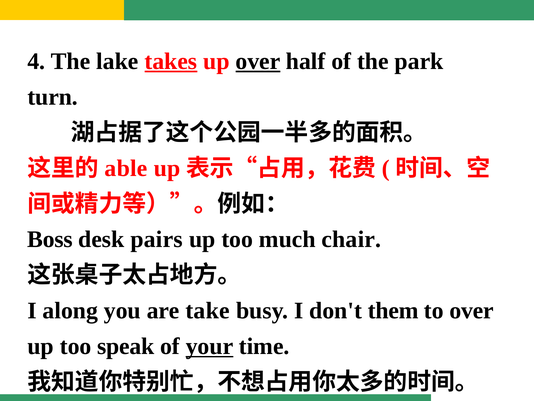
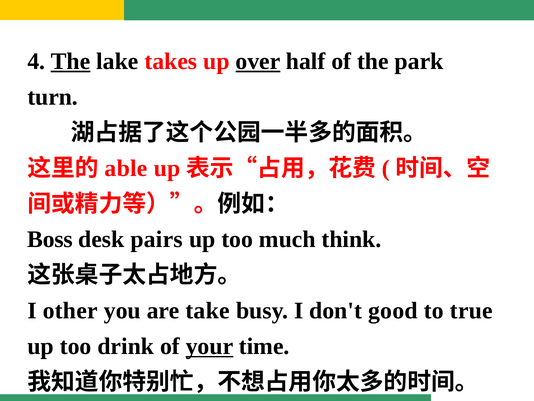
The underline: none -> present (71, 61)
takes underline: present -> none (171, 61)
chair: chair -> think (351, 239)
along: along -> other (70, 310)
them: them -> good (393, 310)
to over: over -> true (471, 310)
speak: speak -> drink (126, 346)
